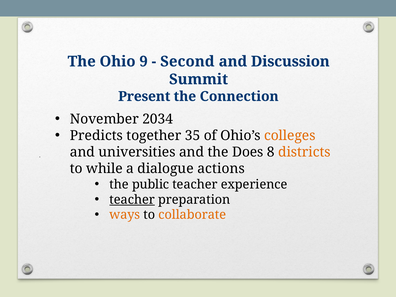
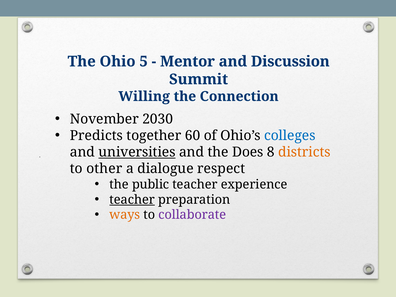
9: 9 -> 5 (144, 61)
Second: Second -> Mentor (187, 61)
Present: Present -> Willing (144, 96)
2034: 2034 -> 2030 (158, 119)
35: 35 -> 60 (193, 136)
colleges colour: orange -> blue (290, 136)
universities underline: none -> present (137, 152)
while: while -> other (104, 169)
actions: actions -> respect (221, 169)
collaborate colour: orange -> purple (192, 215)
